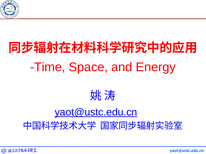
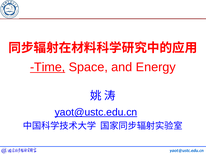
Time underline: none -> present (48, 67)
